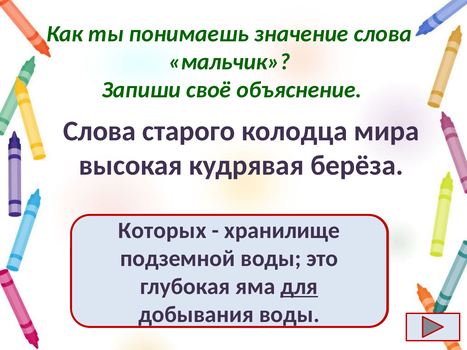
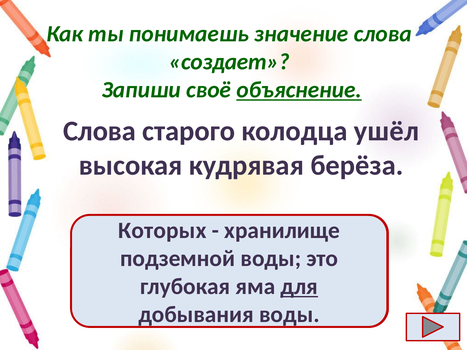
мальчик: мальчик -> создает (229, 62)
объяснение underline: none -> present (299, 90)
мира: мира -> ушёл (386, 131)
